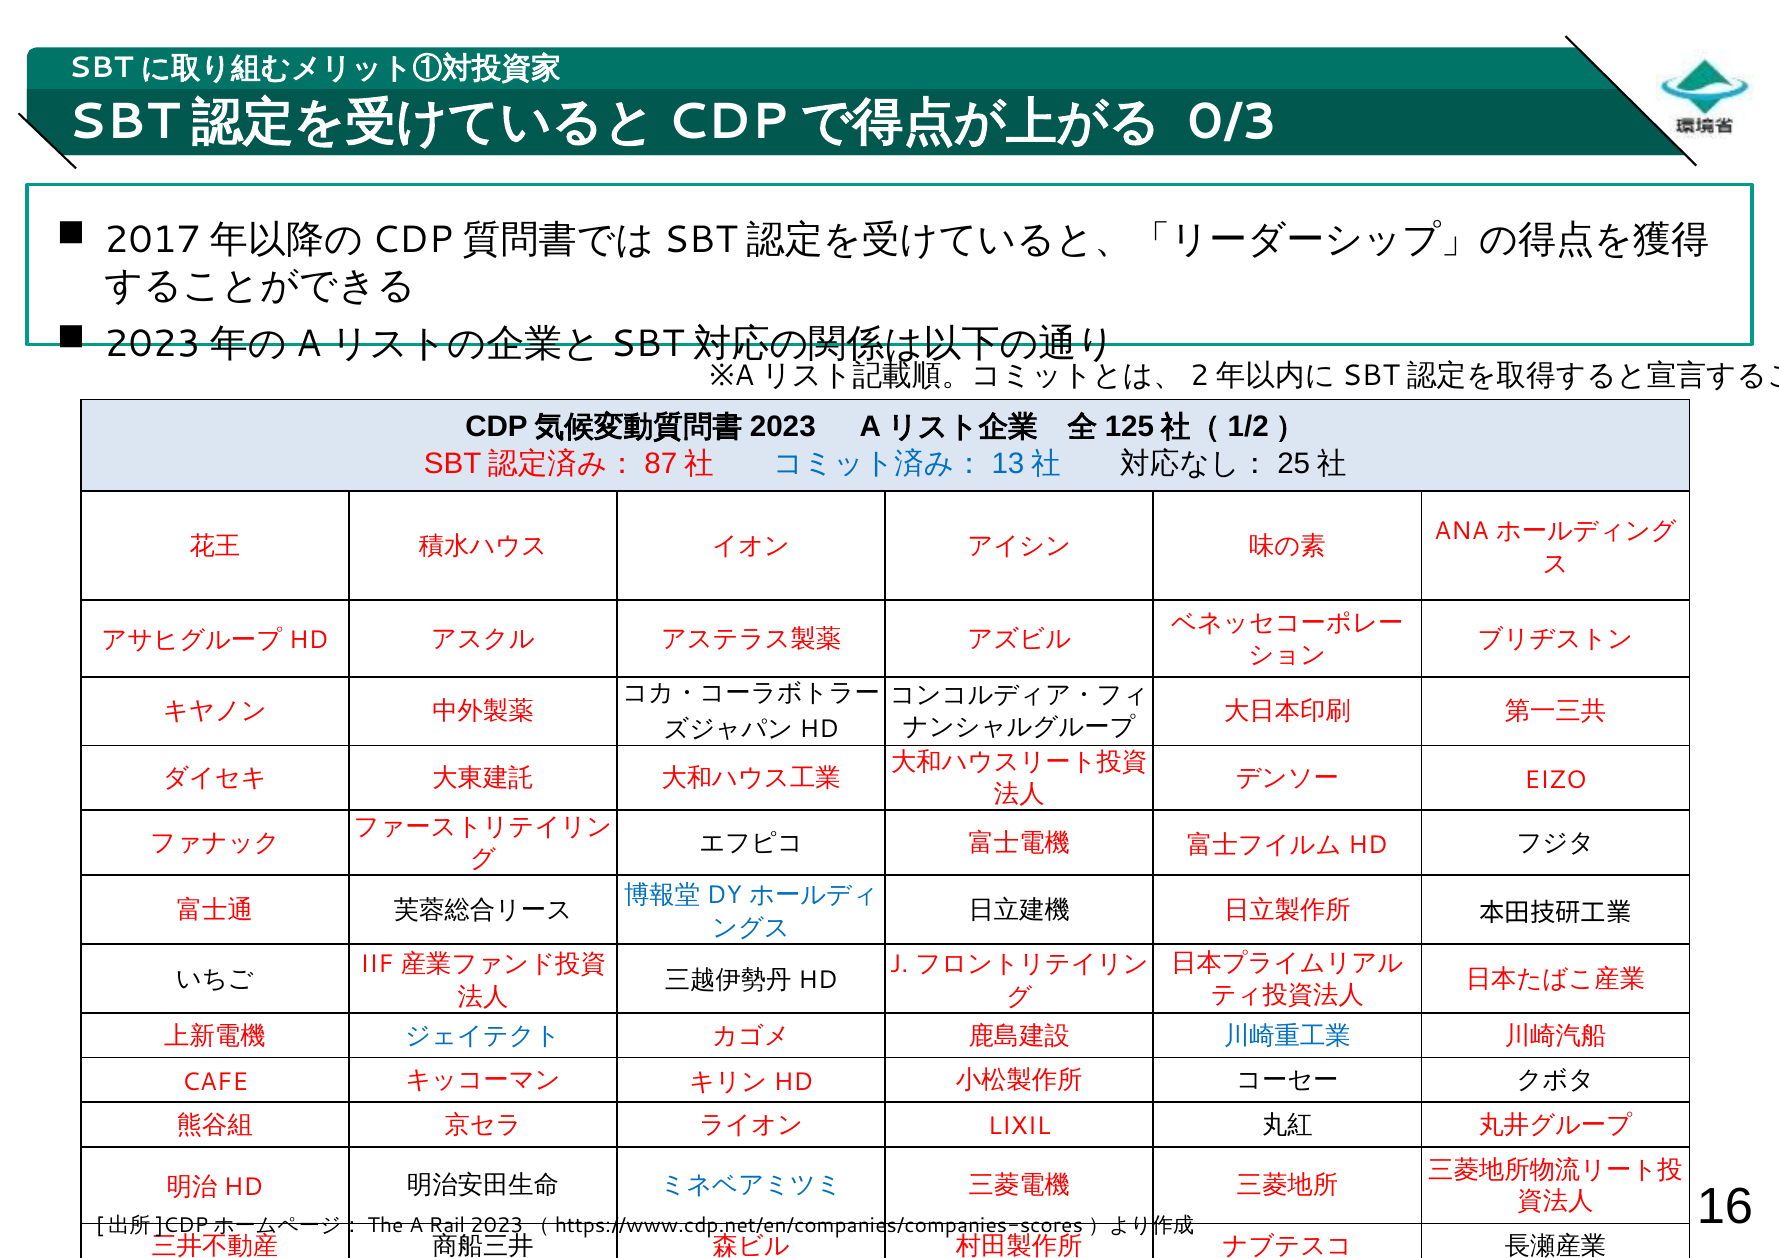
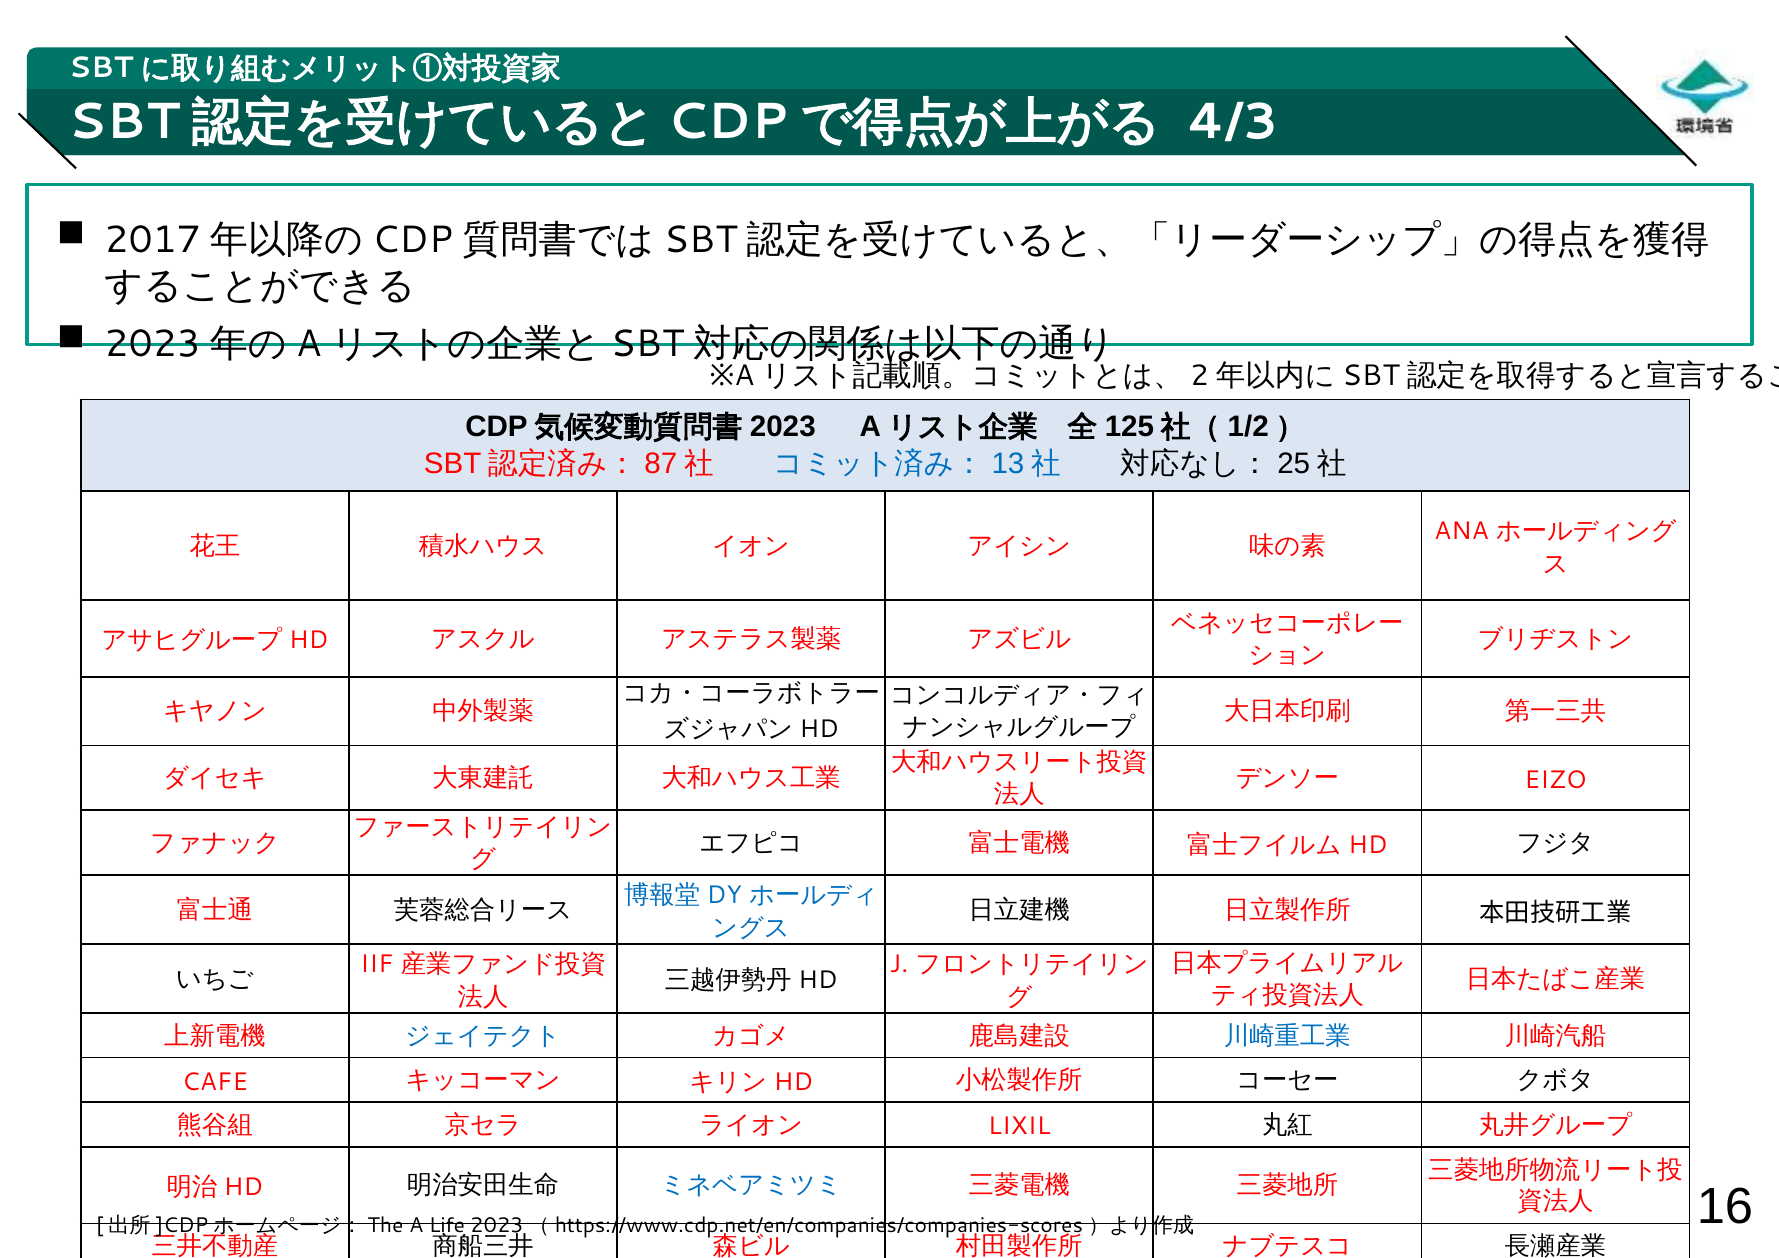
0/3: 0/3 -> 4/3 (1233, 122)
Rail: Rail -> Life (447, 1226)
